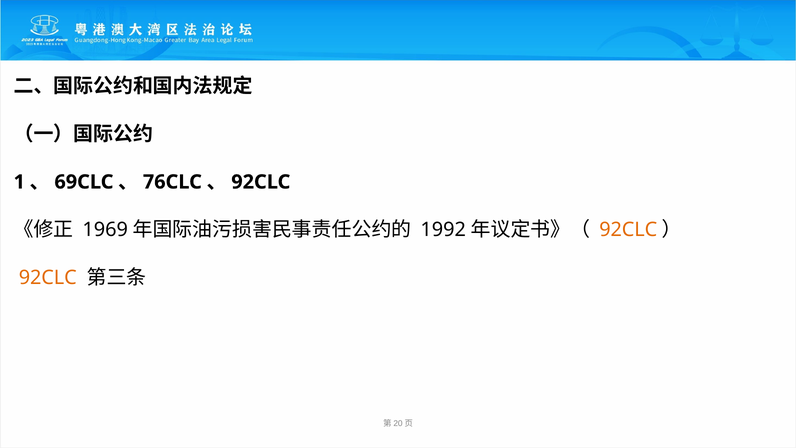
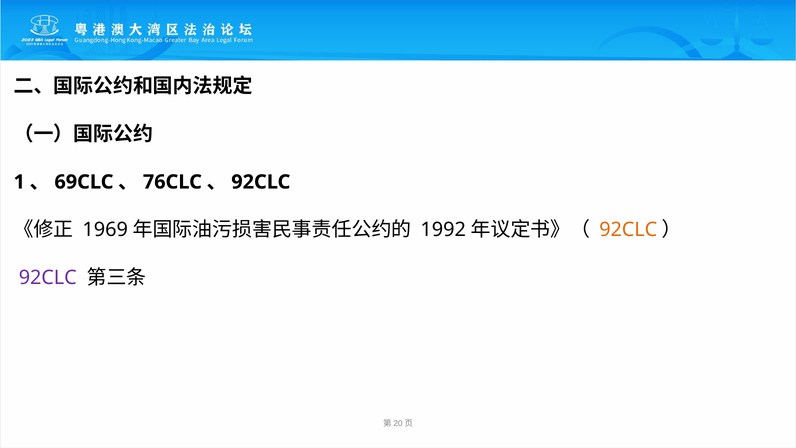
92CLC colour: orange -> purple (48, 277)
